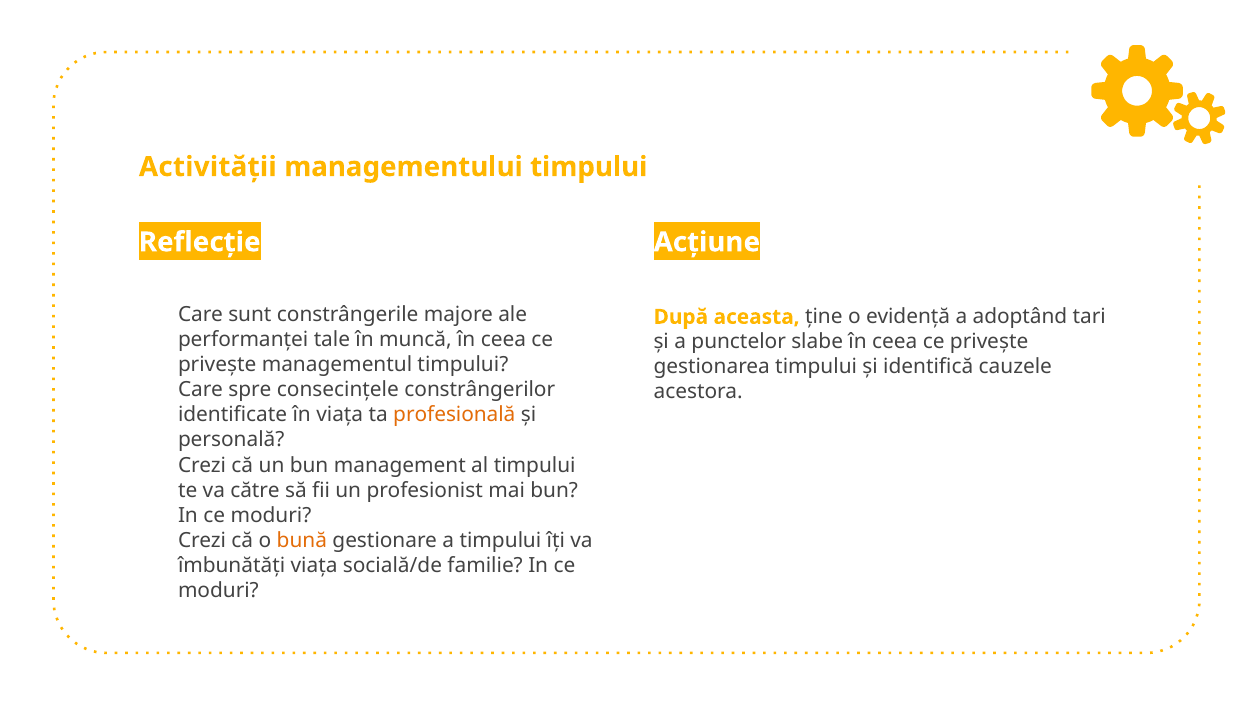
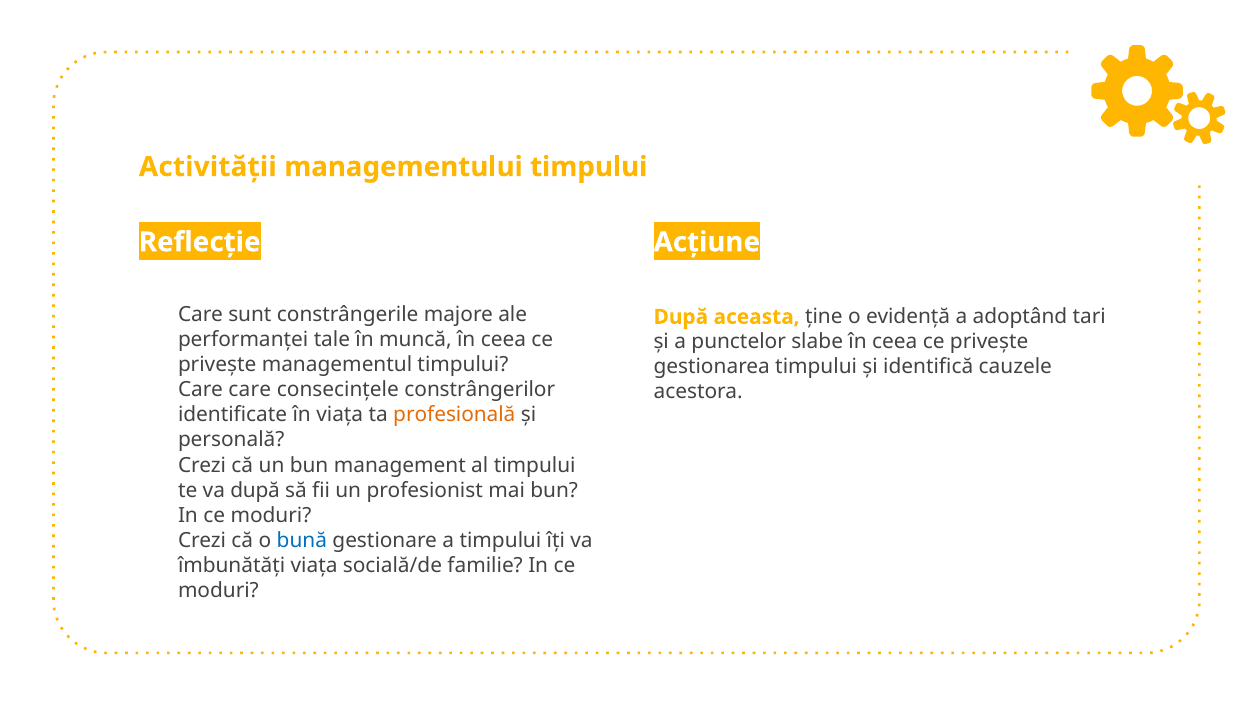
Care spre: spre -> care (250, 390)
va către: către -> după (255, 490)
bună colour: orange -> blue (302, 540)
